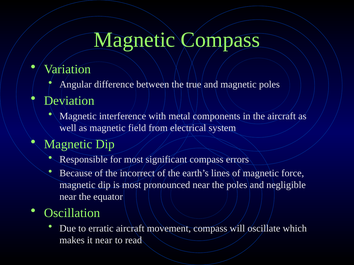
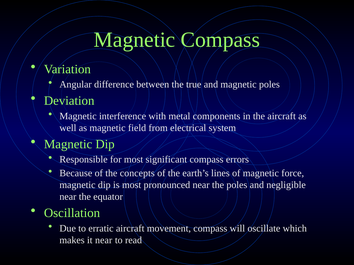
incorrect: incorrect -> concepts (137, 173)
